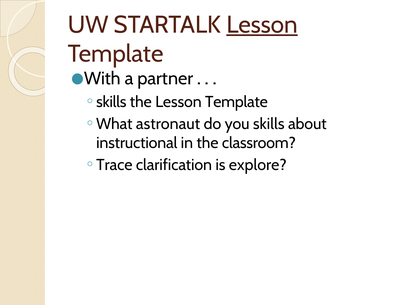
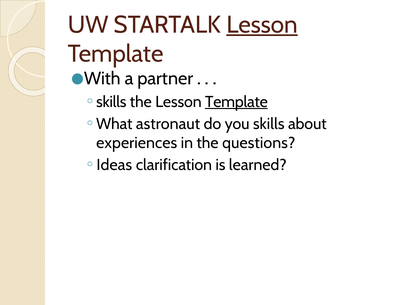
Template underline: none -> present (236, 102)
instructional: instructional -> experiences (137, 143)
classroom: classroom -> questions (259, 143)
Trace: Trace -> Ideas (114, 165)
explore: explore -> learned (258, 165)
